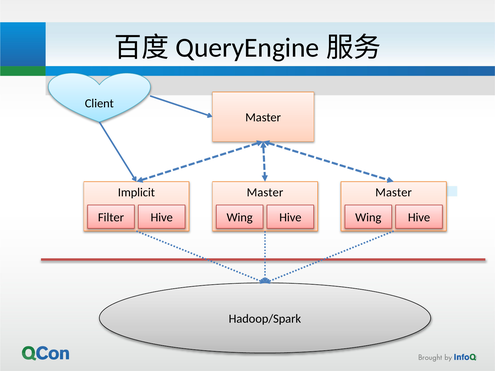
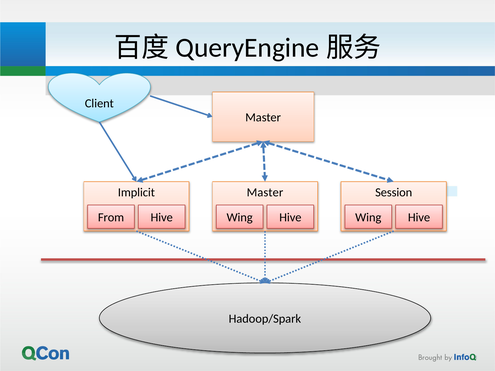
Master: Master -> Session (394, 192)
Filter: Filter -> From (111, 218)
